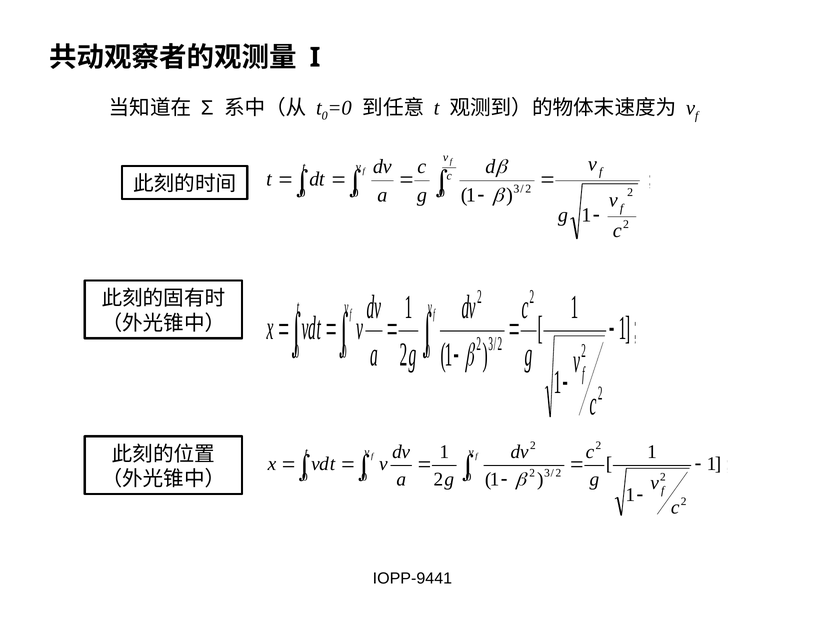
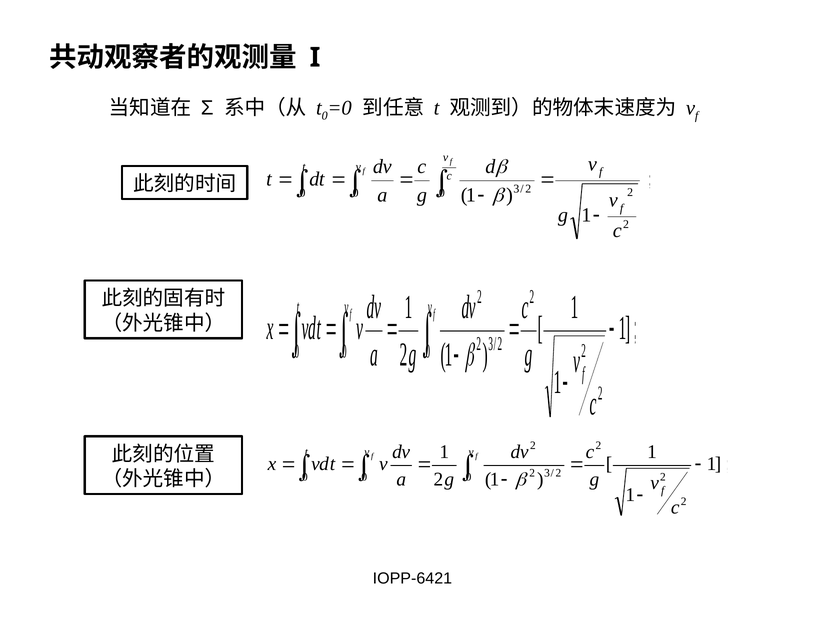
IOPP-9441: IOPP-9441 -> IOPP-6421 (412, 578)
